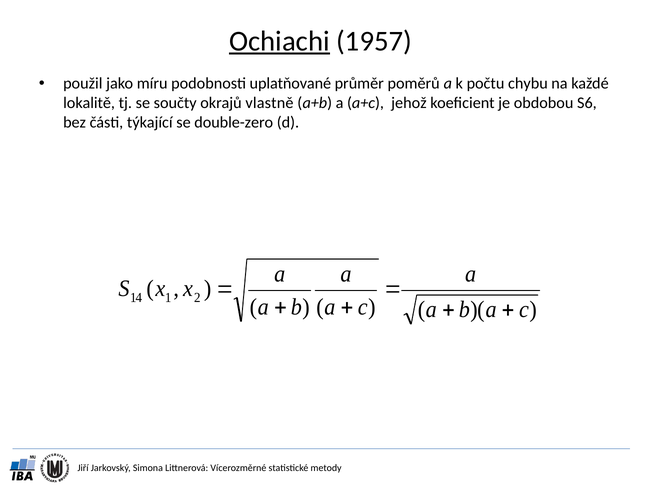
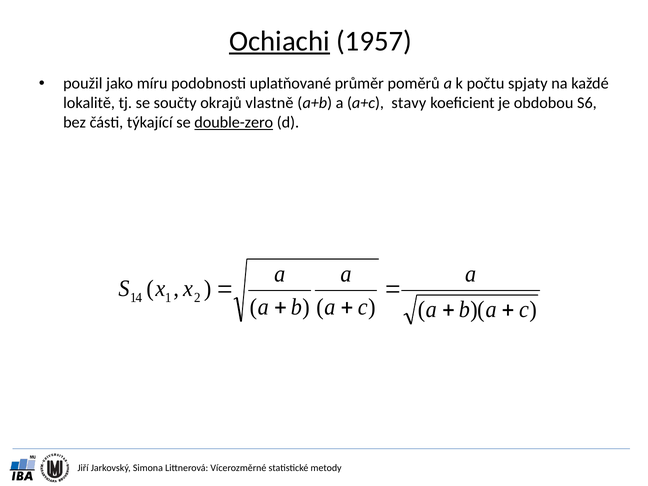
chybu: chybu -> spjaty (528, 84)
jehož: jehož -> stavy (409, 103)
double-zero underline: none -> present (234, 122)
